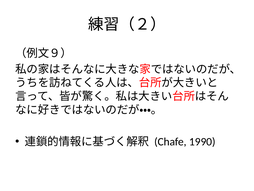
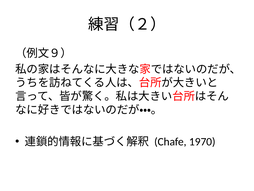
1990: 1990 -> 1970 (202, 141)
